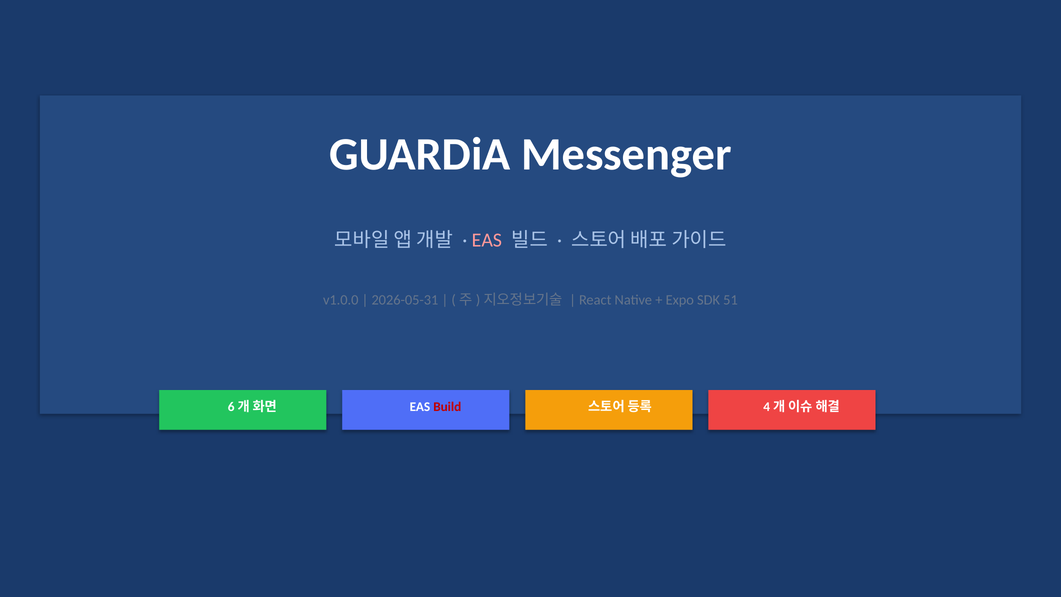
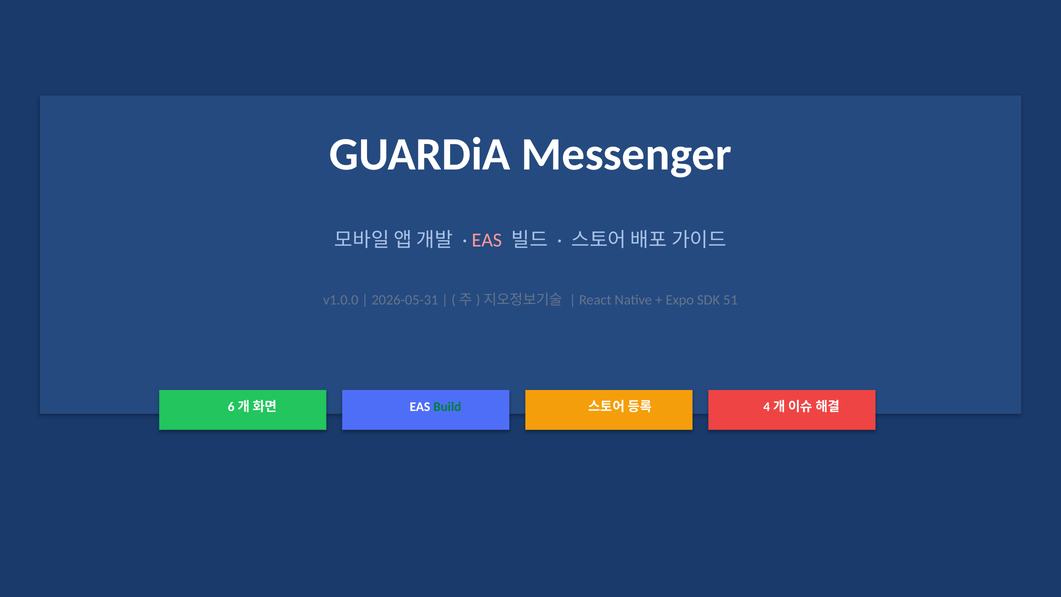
Build colour: red -> green (447, 407)
